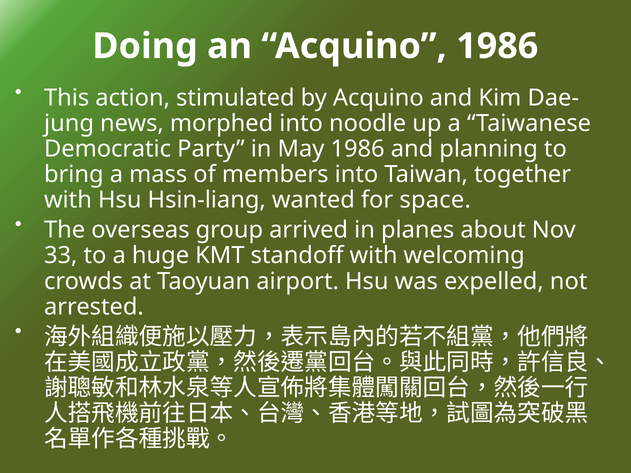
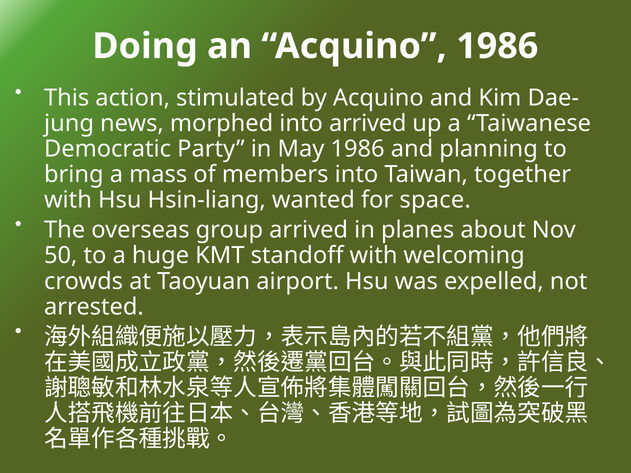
into noodle: noodle -> arrived (368, 123)
33: 33 -> 50 (61, 256)
